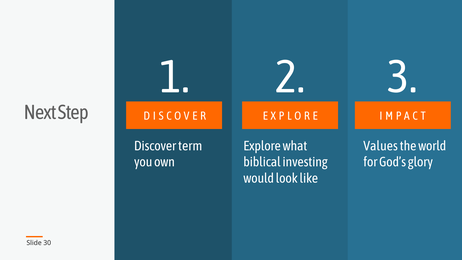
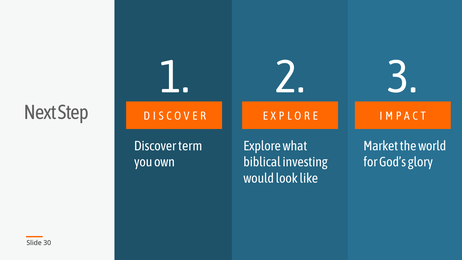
Values: Values -> Market (381, 146)
